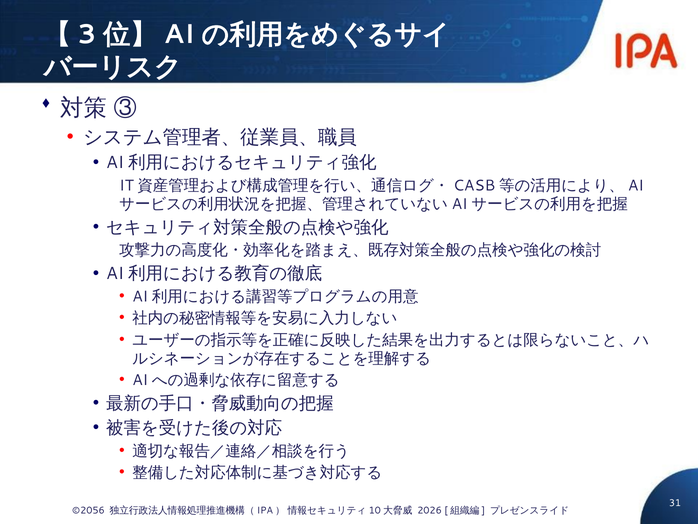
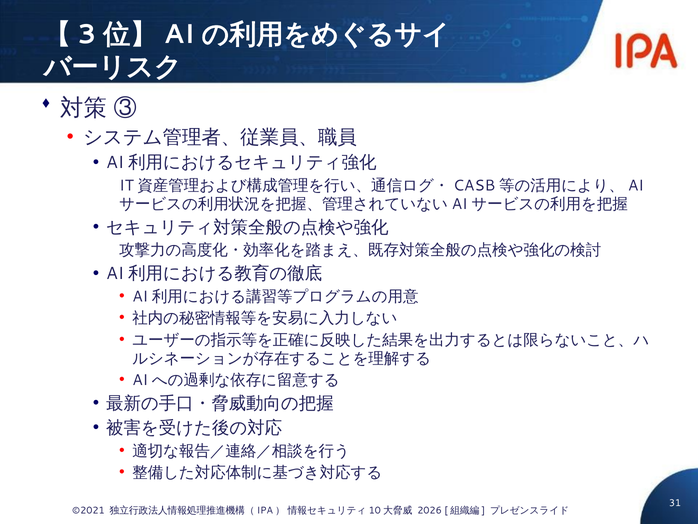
©2056: ©2056 -> ©2021 (88, 510)
